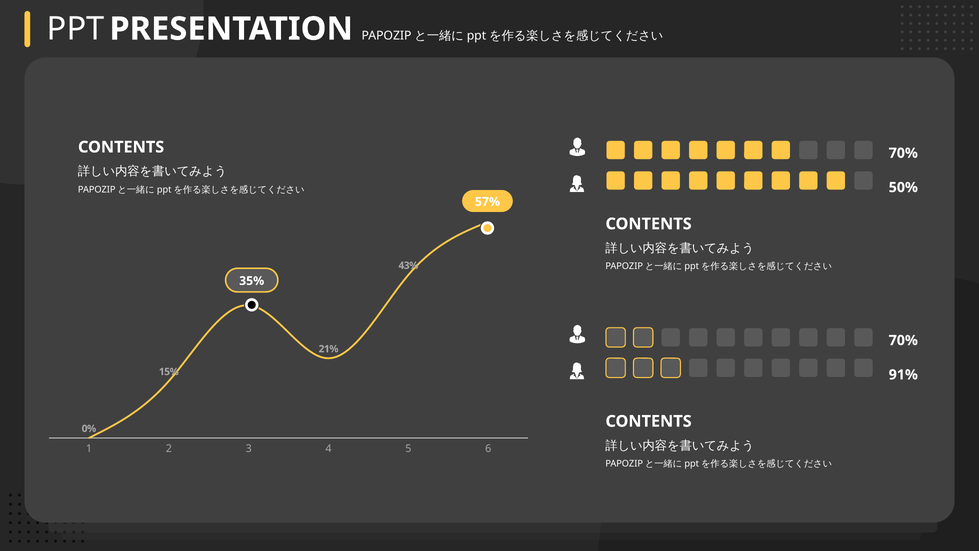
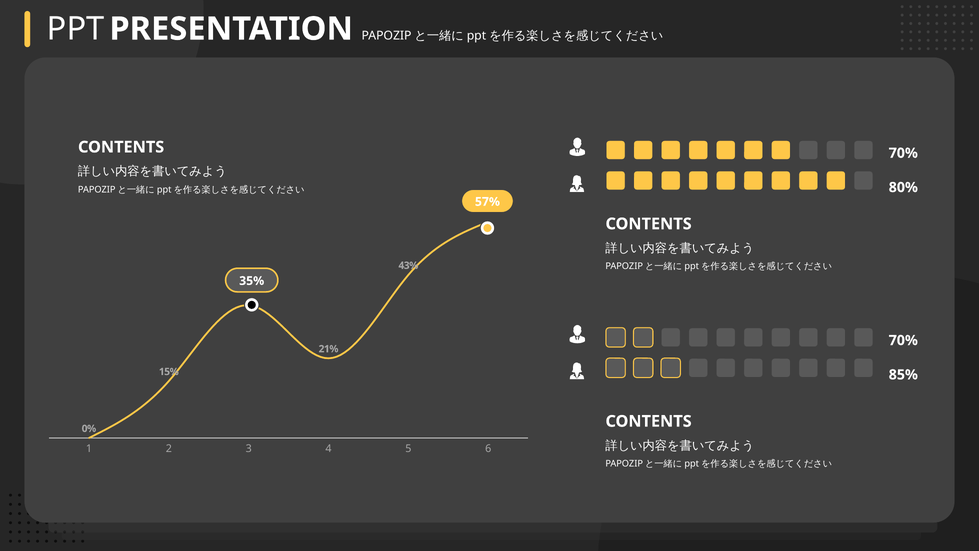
50%: 50% -> 80% (903, 187)
91%: 91% -> 85% (903, 375)
